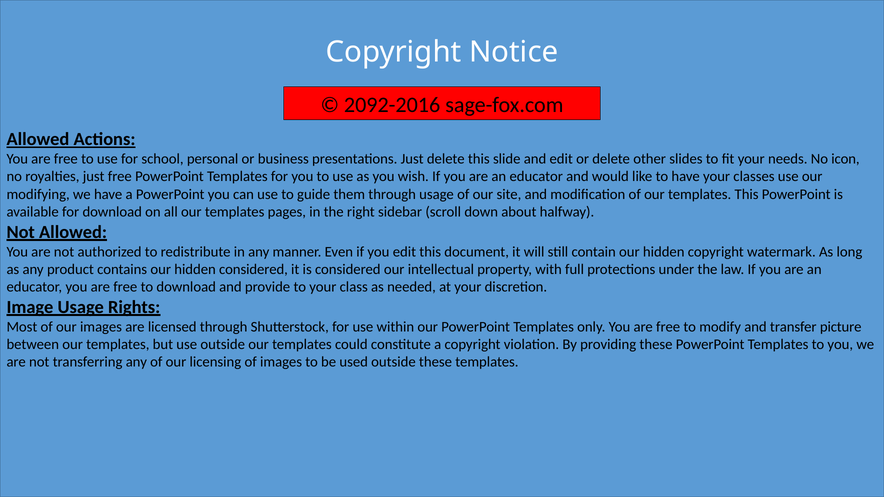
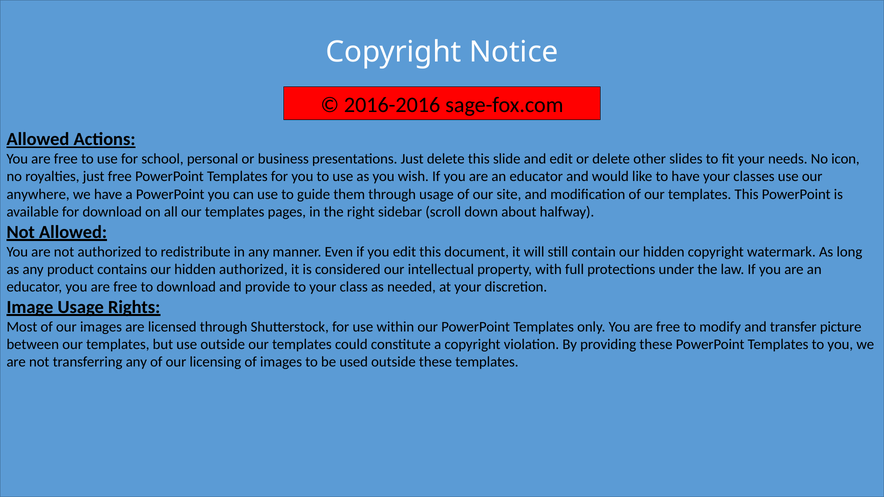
2092-2016: 2092-2016 -> 2016-2016 (392, 105)
modifying: modifying -> anywhere (38, 194)
hidden considered: considered -> authorized (253, 270)
